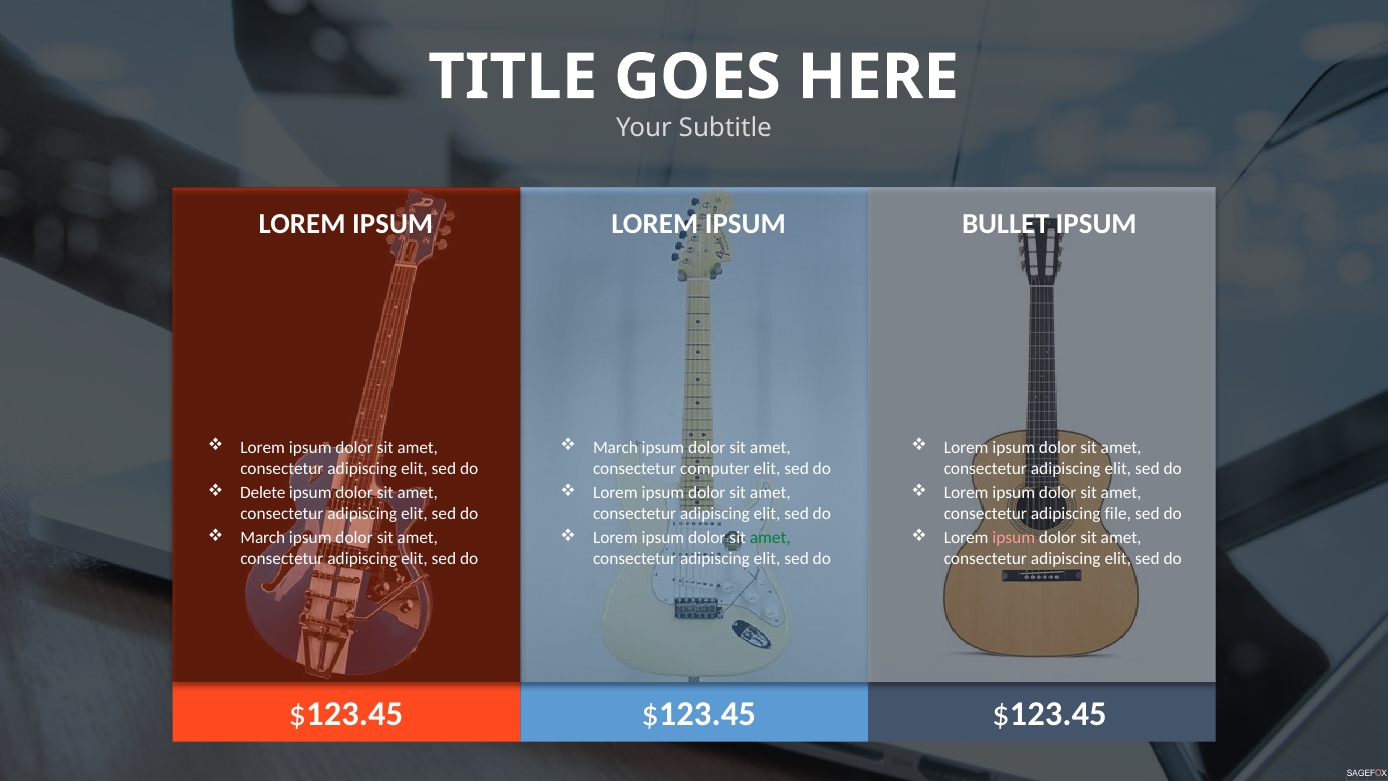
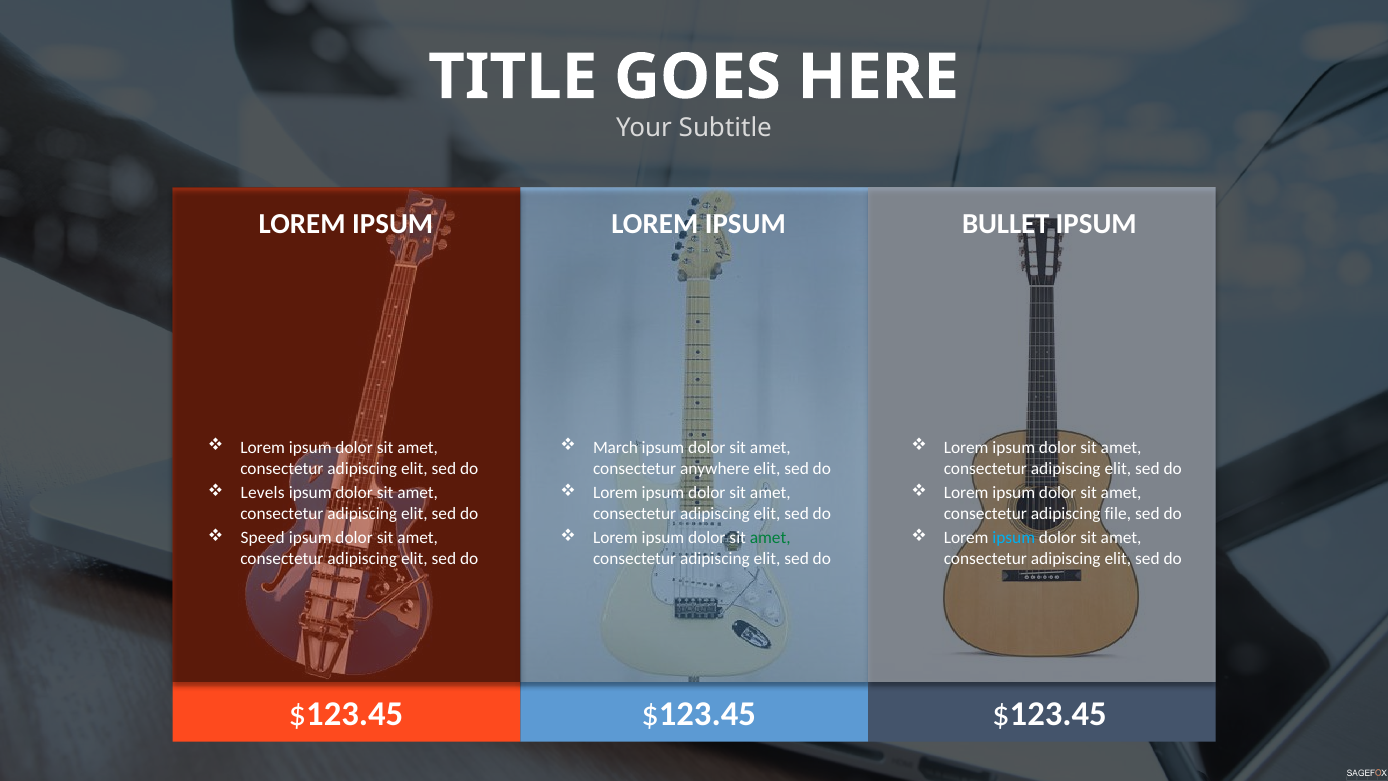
computer: computer -> anywhere (715, 469)
Delete: Delete -> Levels (263, 493)
March: March -> Speed (263, 538)
ipsum colour: pink -> light blue (1014, 538)
